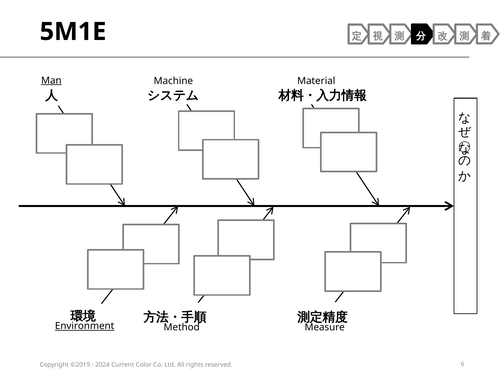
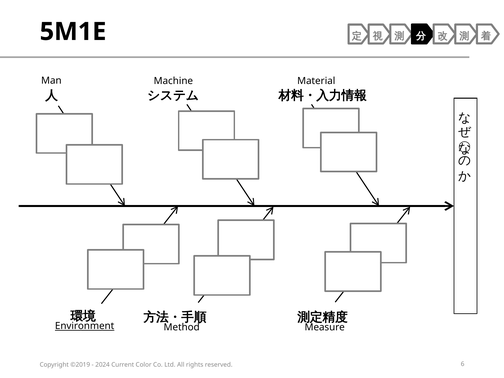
Man underline: present -> none (51, 81)
